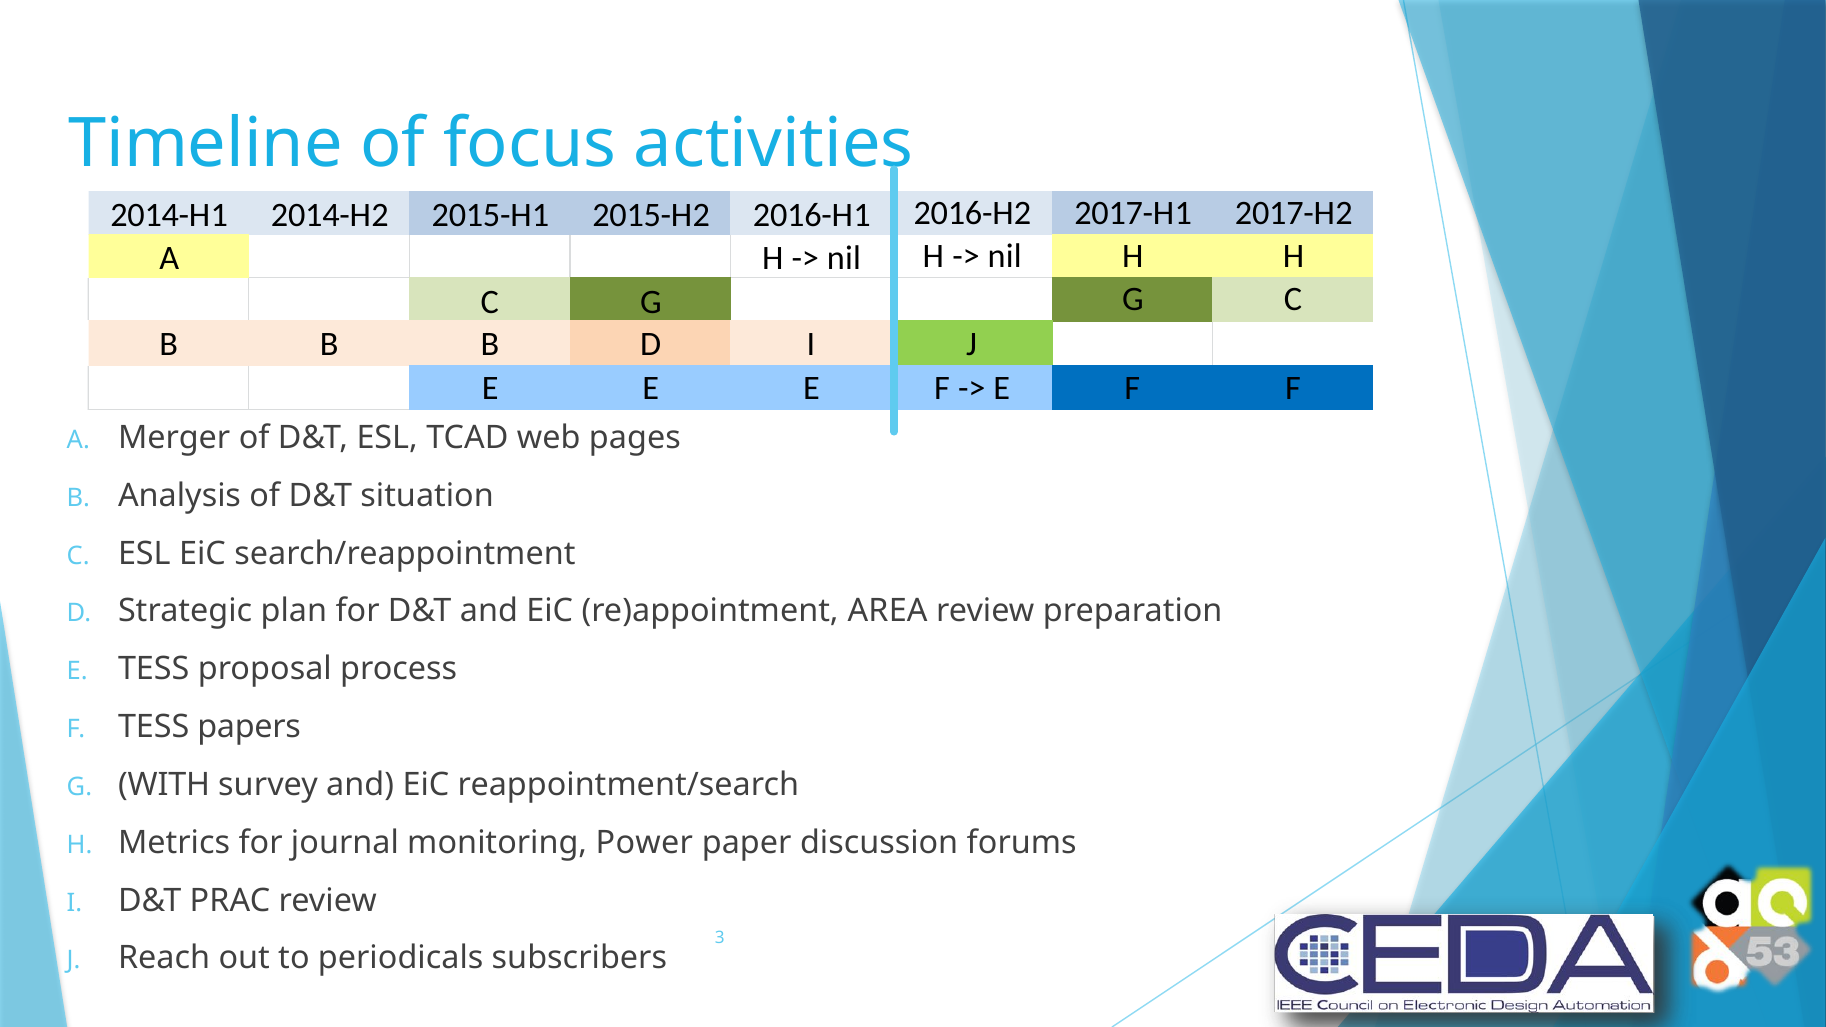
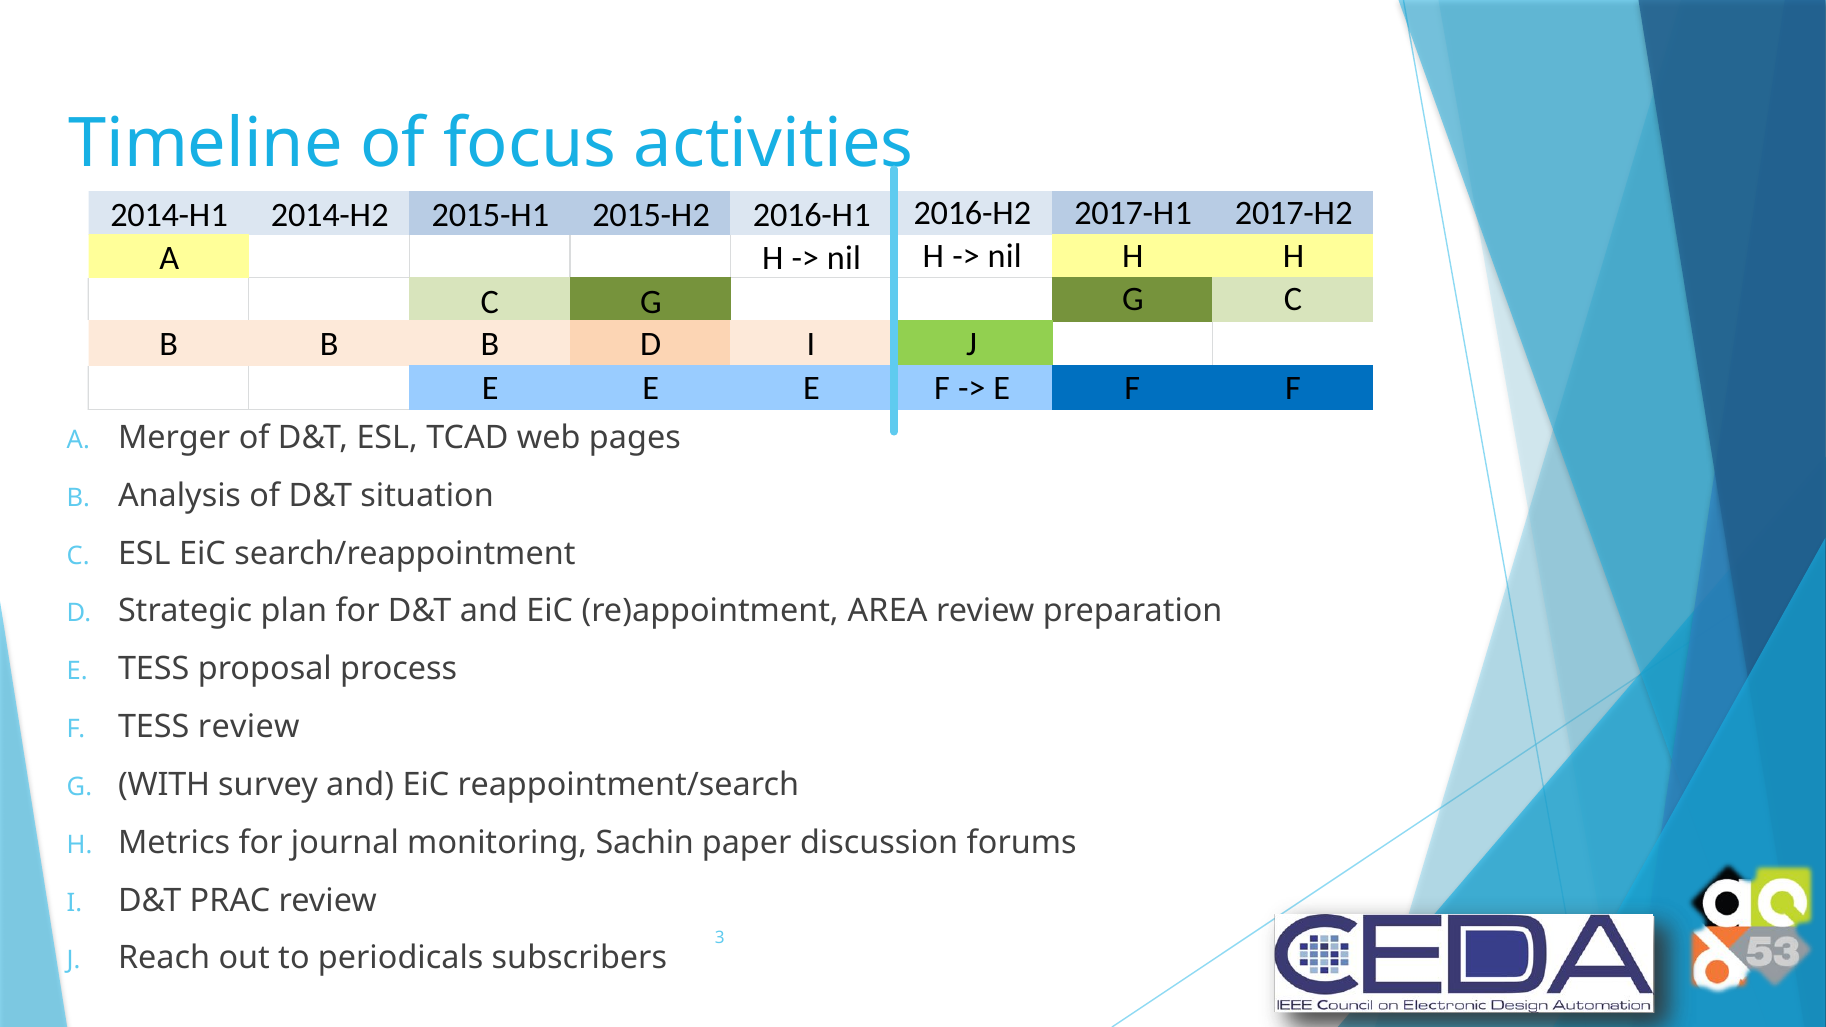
TESS papers: papers -> review (249, 727)
Power: Power -> Sachin (645, 843)
